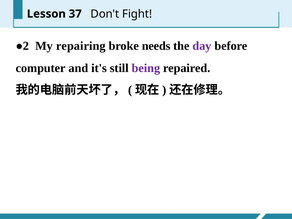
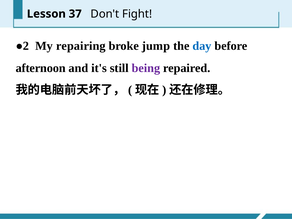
needs: needs -> jump (156, 46)
day colour: purple -> blue (202, 46)
computer: computer -> afternoon (41, 68)
